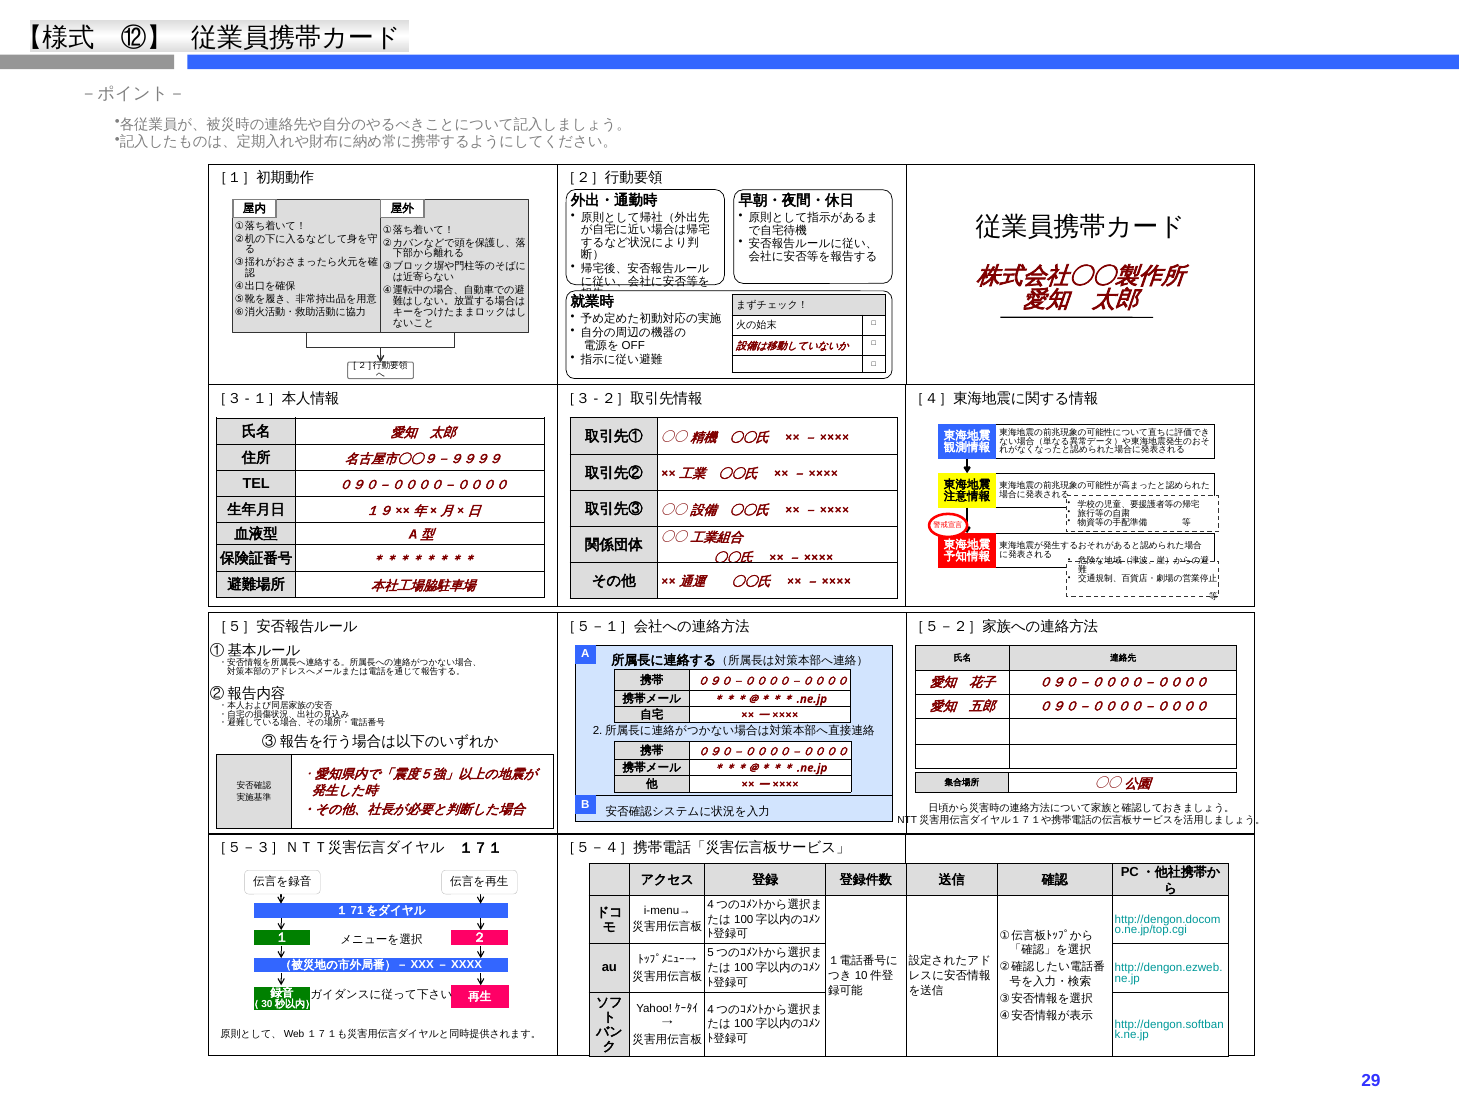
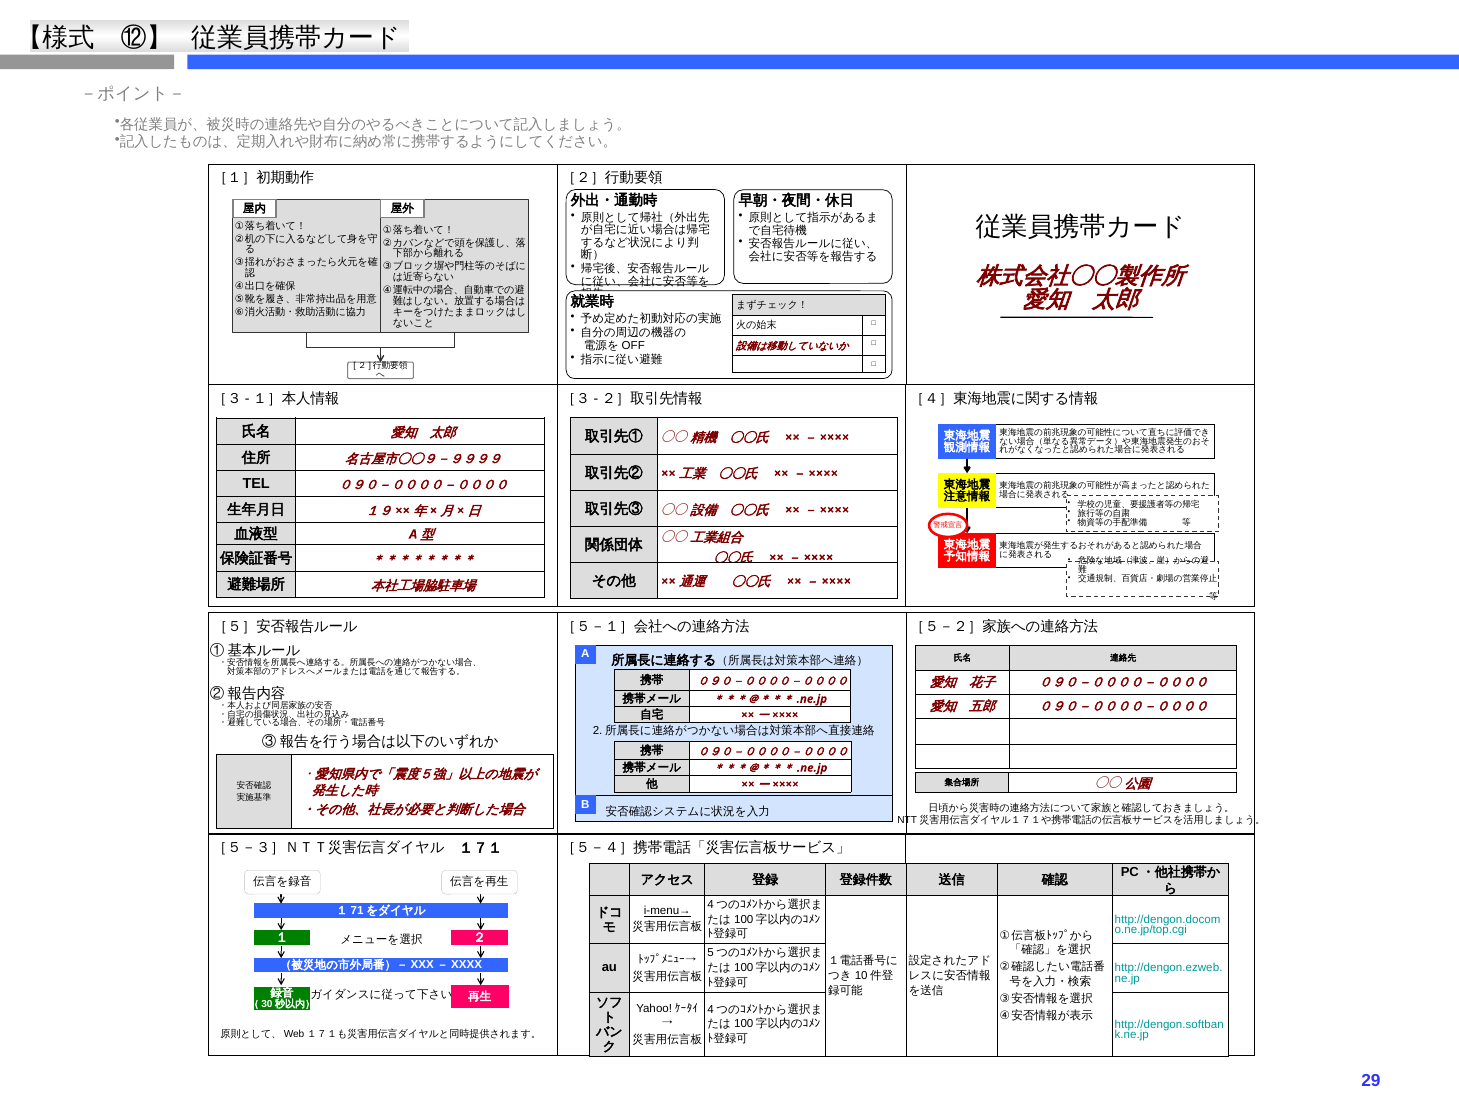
i-menu→ underline: none -> present (667, 911)
